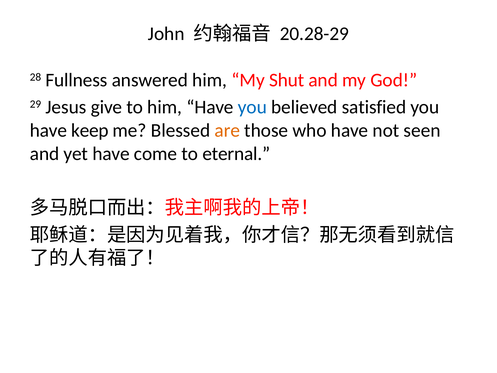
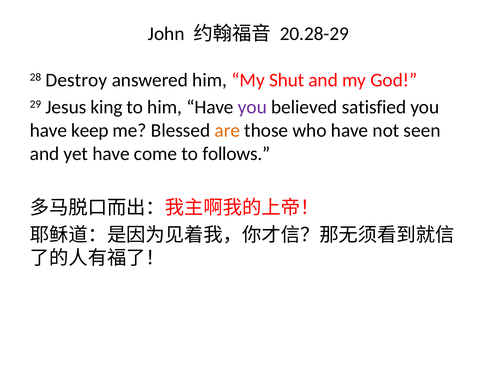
Fullness: Fullness -> Destroy (76, 80)
give: give -> king (107, 107)
you colour: blue -> purple (252, 107)
eternal: eternal -> follows (236, 154)
